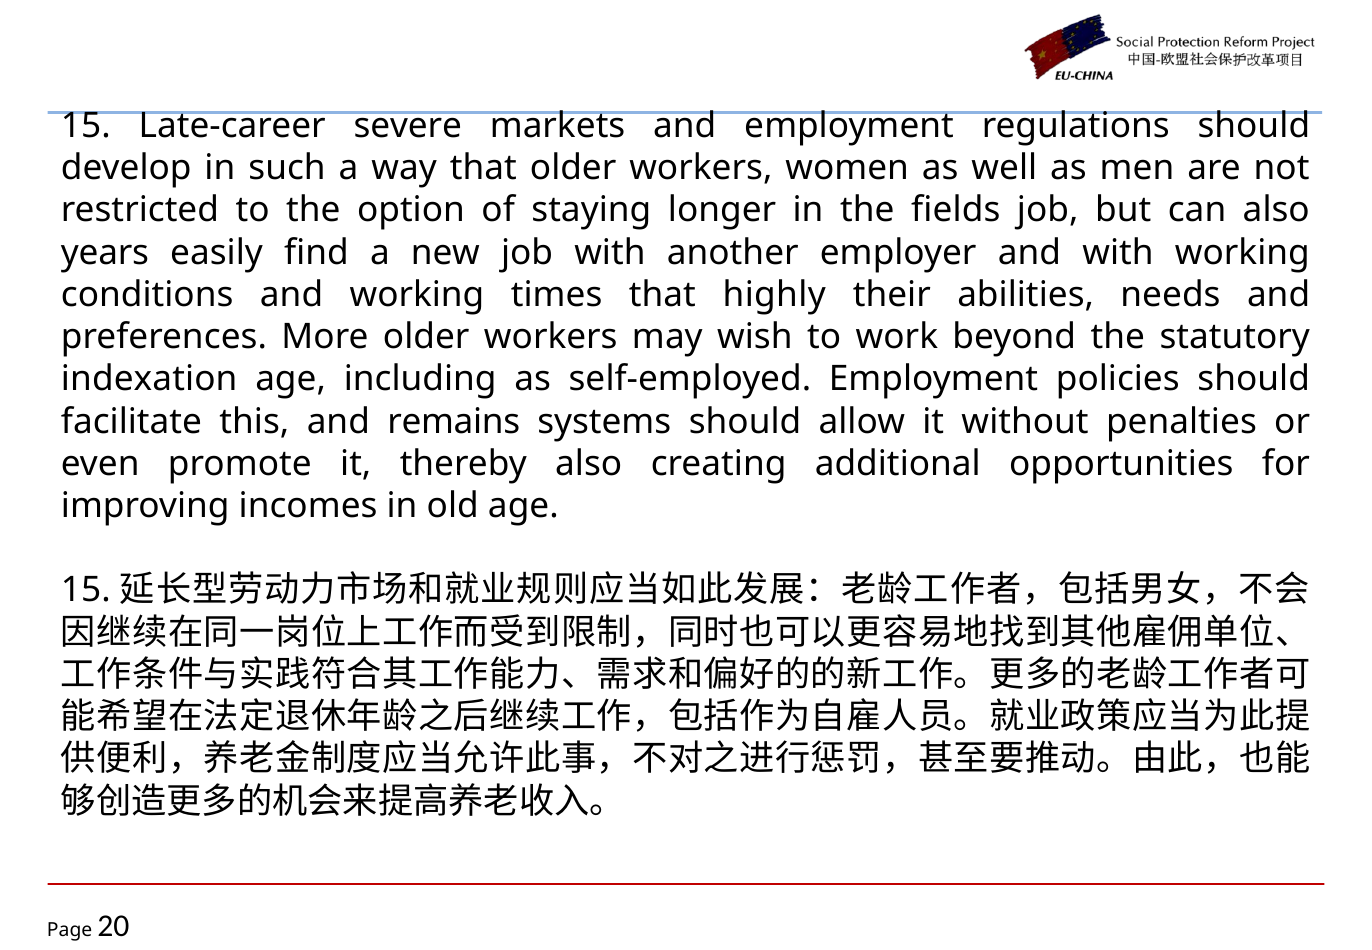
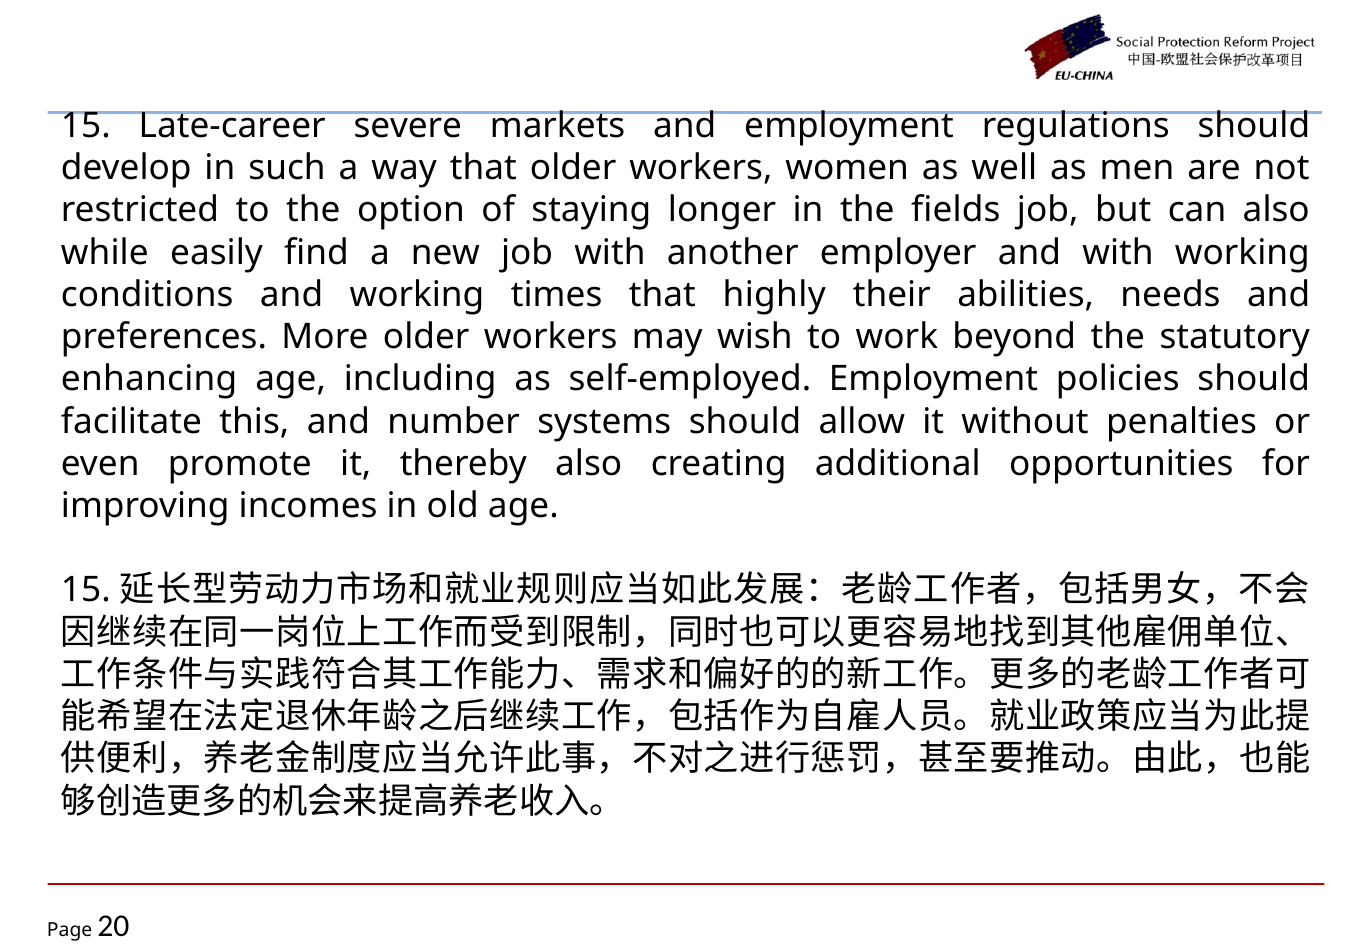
years: years -> while (105, 252)
indexation: indexation -> enhancing (149, 379)
remains: remains -> number (454, 421)
